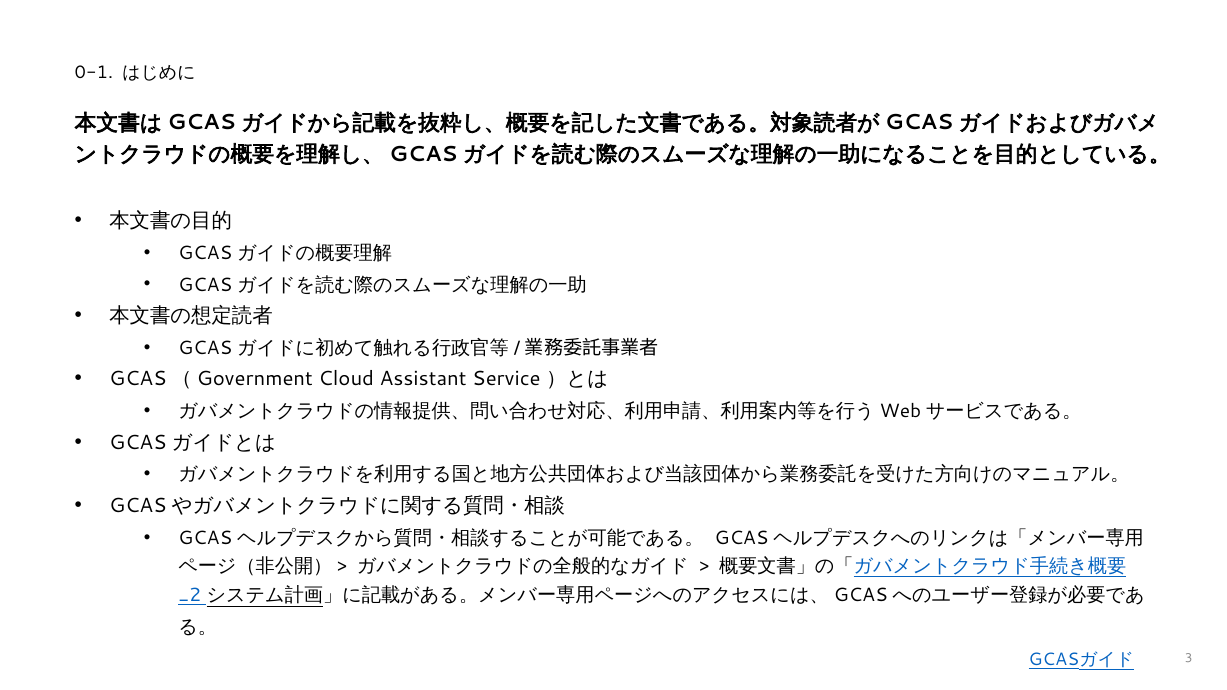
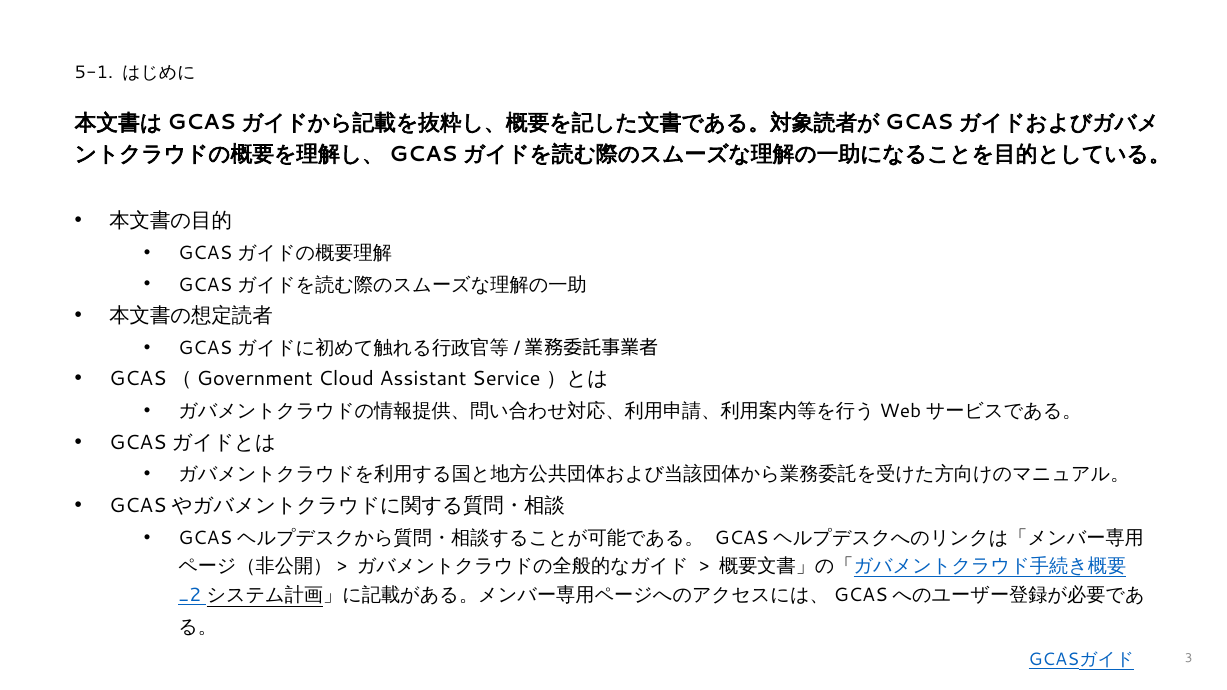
0-1: 0-1 -> 5-1 (94, 72)
